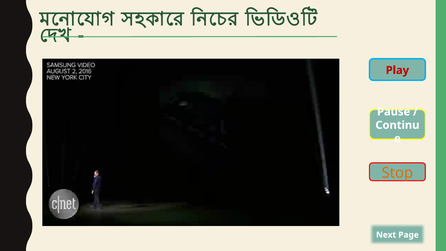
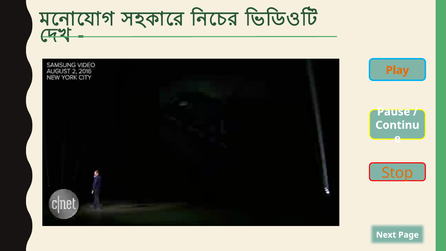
Play colour: red -> orange (397, 70)
